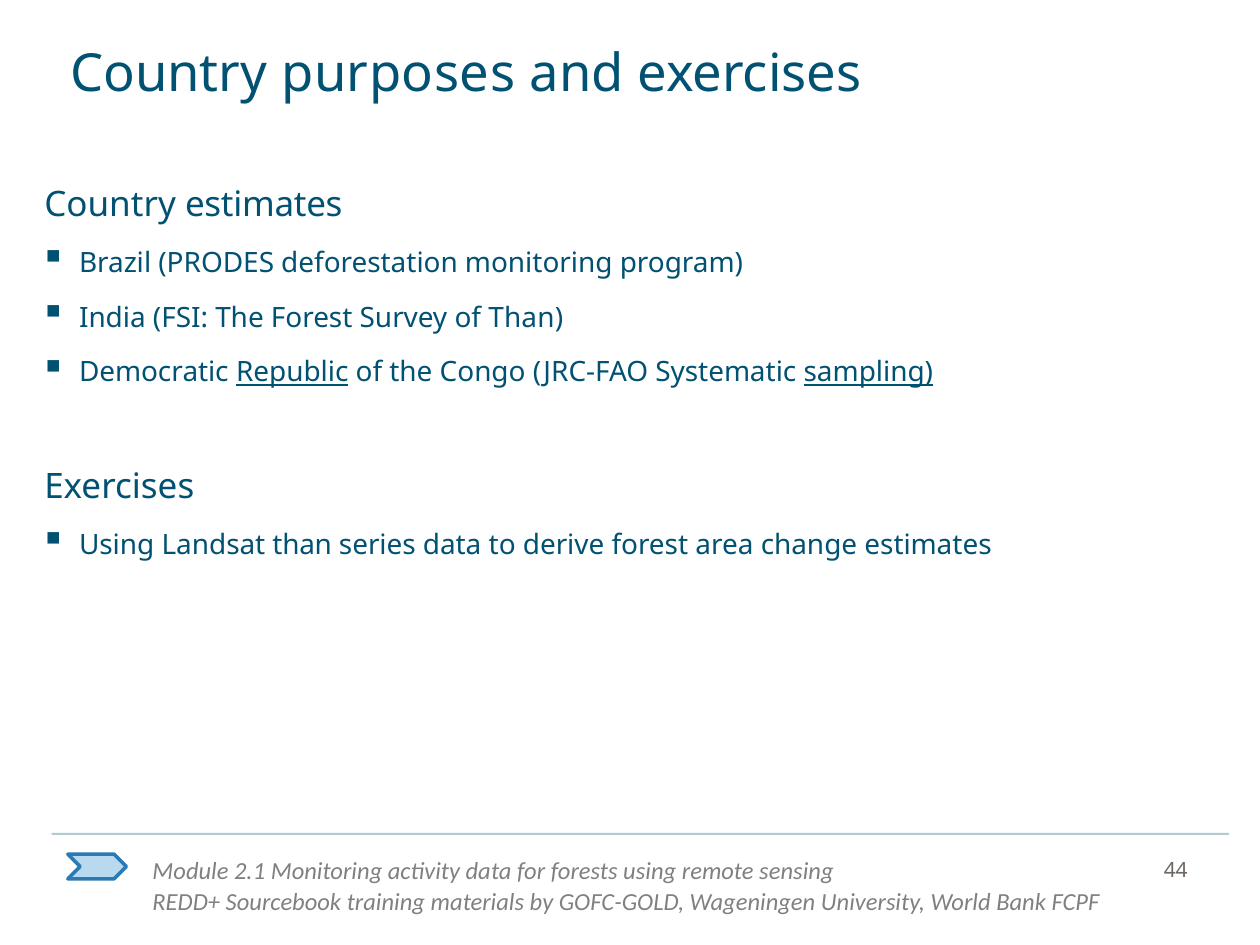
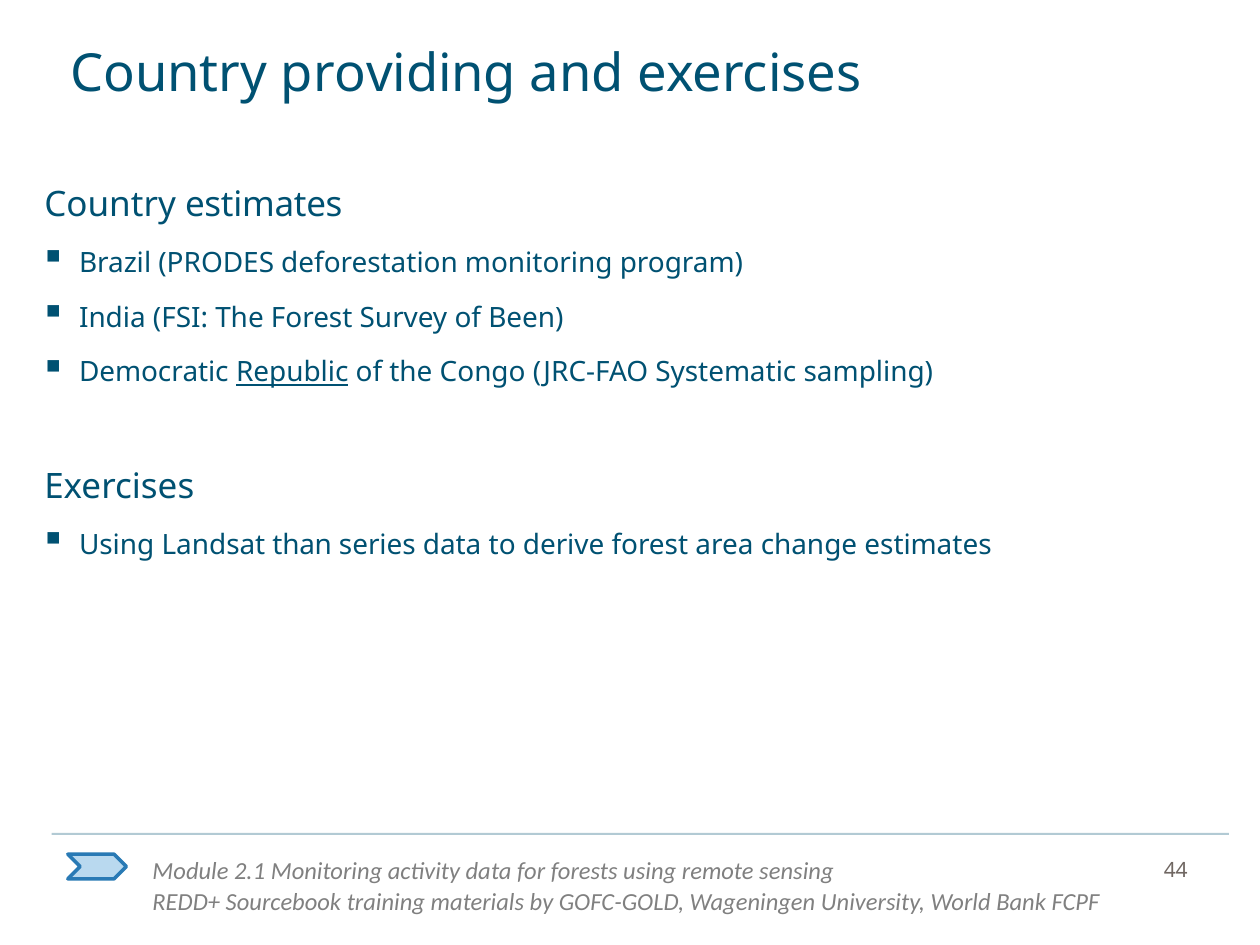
purposes: purposes -> providing (399, 74)
of Than: Than -> Been (526, 318)
sampling underline: present -> none (868, 373)
